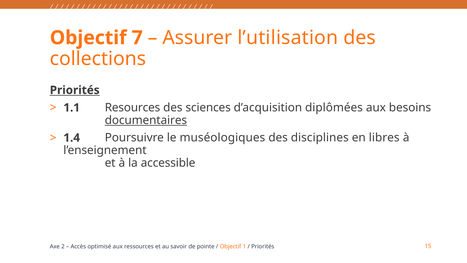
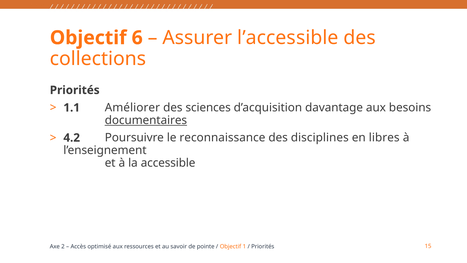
7: 7 -> 6 (137, 38)
l’utilisation: l’utilisation -> l’accessible (288, 38)
Priorités underline: present -> none (75, 90)
Resources: Resources -> Améliorer (132, 108)
diplômées: diplômées -> davantage (334, 108)
1.4: 1.4 -> 4.2 (72, 138)
muséologiques: muséologiques -> reconnaissance (222, 138)
